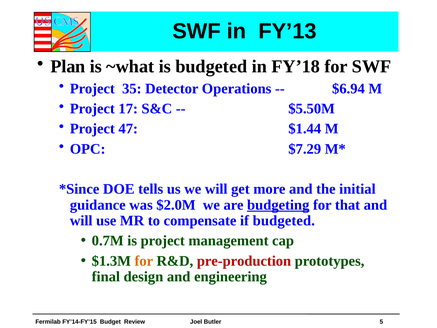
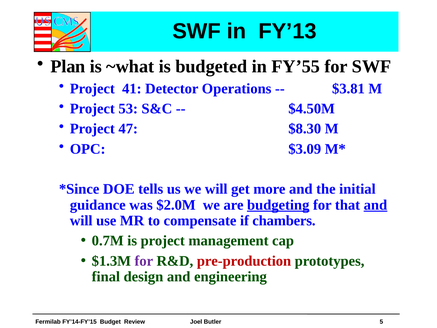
FY’18: FY’18 -> FY’55 (296, 66)
35: 35 -> 41 (132, 89)
$6.94: $6.94 -> $3.81 (348, 89)
17: 17 -> 53 (128, 109)
$5.50M: $5.50M -> $4.50M (312, 109)
$1.44: $1.44 -> $8.30 (305, 129)
$7.29: $7.29 -> $3.09 (305, 149)
and underline: none -> present (375, 205)
if budgeted: budgeted -> chambers (284, 220)
for colour: orange -> purple (144, 261)
